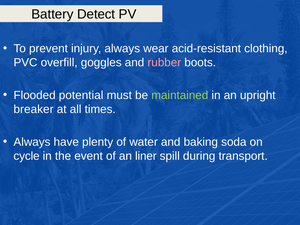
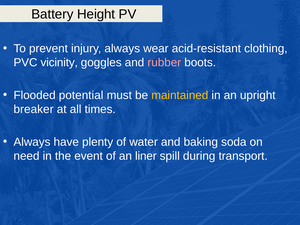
Detect: Detect -> Height (96, 14)
overfill: overfill -> vicinity (59, 63)
maintained colour: light green -> yellow (180, 95)
cycle: cycle -> need (27, 156)
